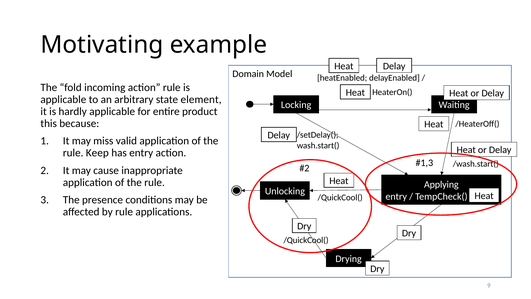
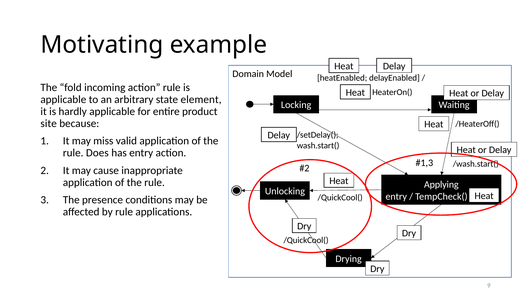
this: this -> site (49, 123)
Keep: Keep -> Does (97, 153)
